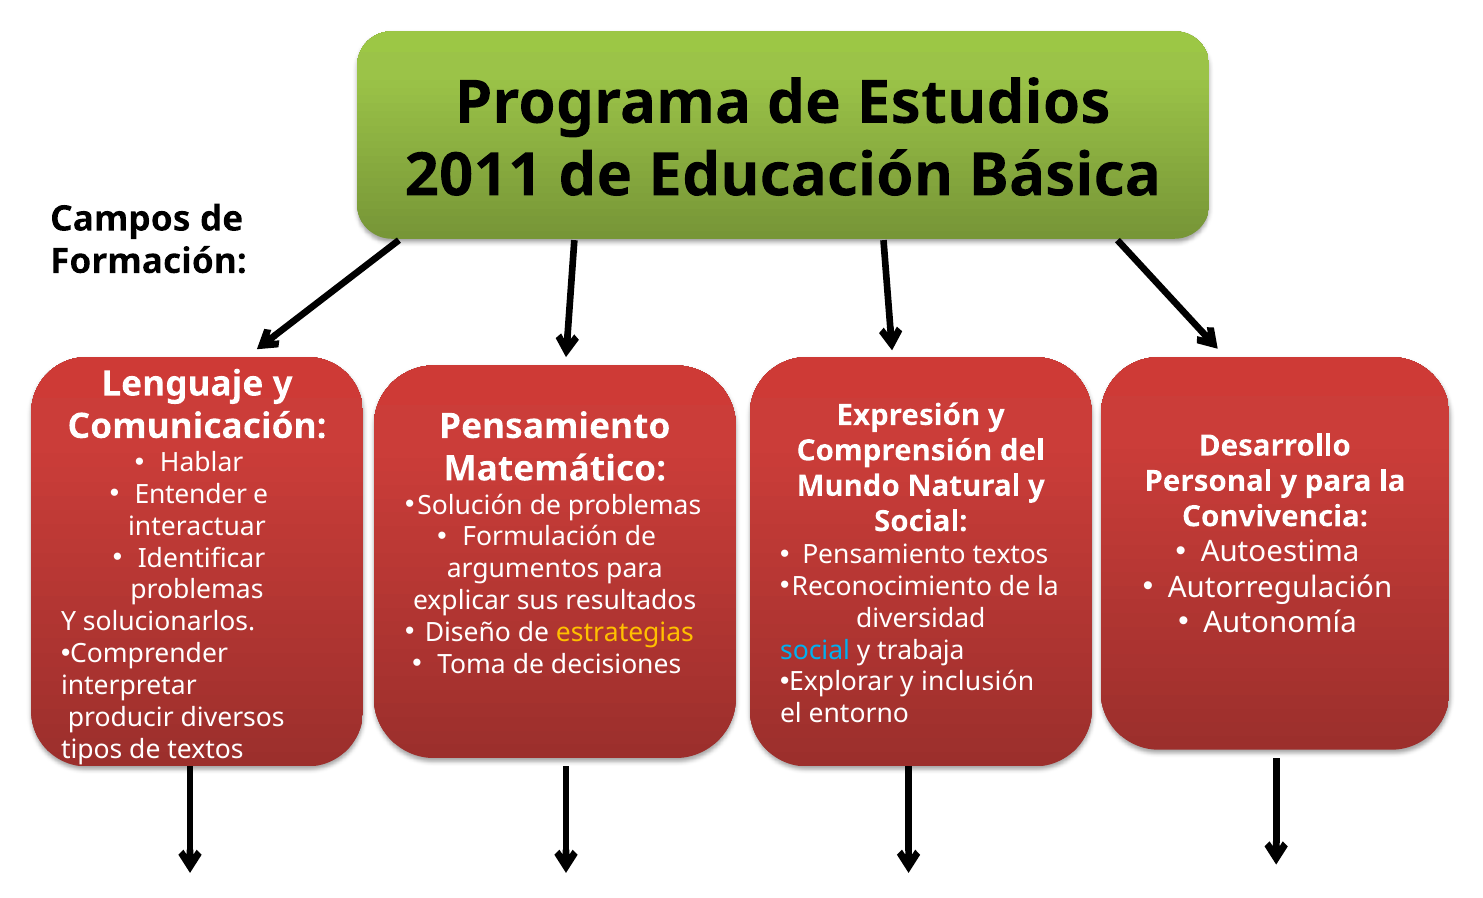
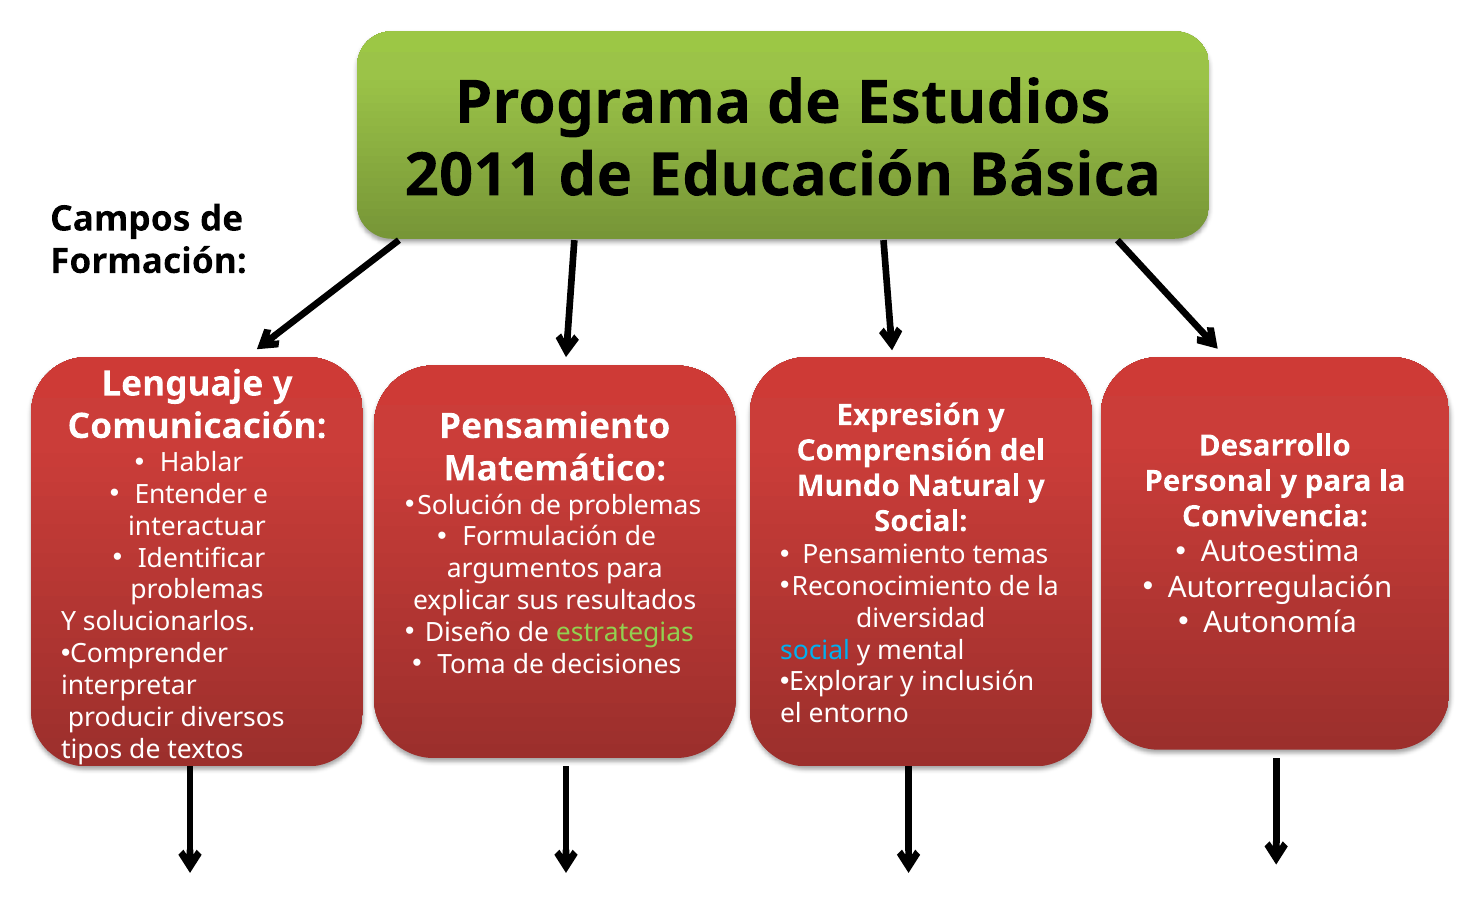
Pensamiento textos: textos -> temas (1010, 555)
estrategias colour: yellow -> light green (625, 633)
trabaja: trabaja -> mental (921, 650)
